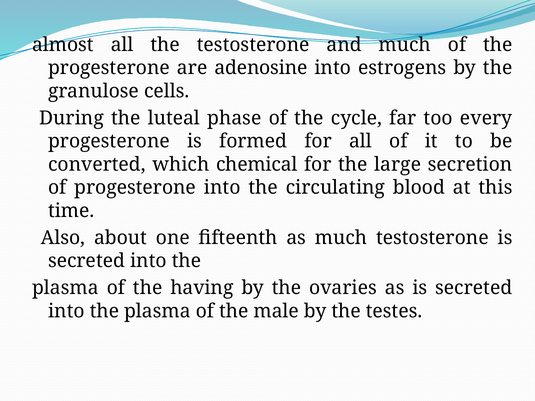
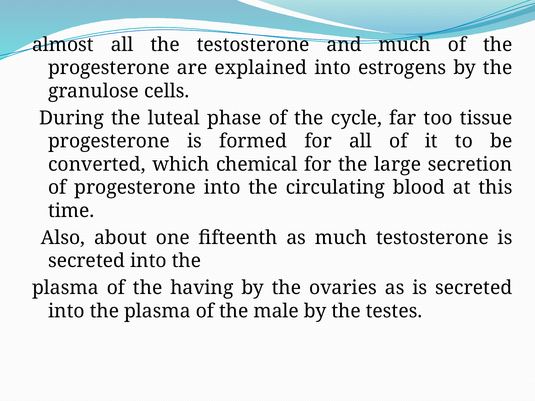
adenosine: adenosine -> explained (261, 68)
every: every -> tissue (486, 118)
